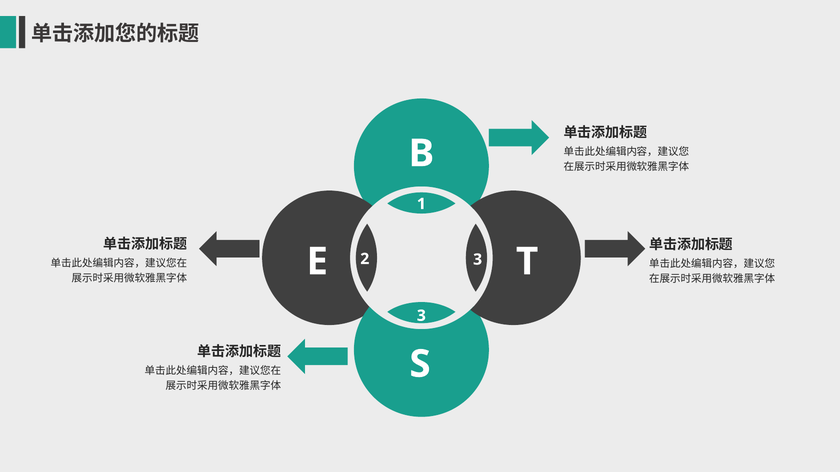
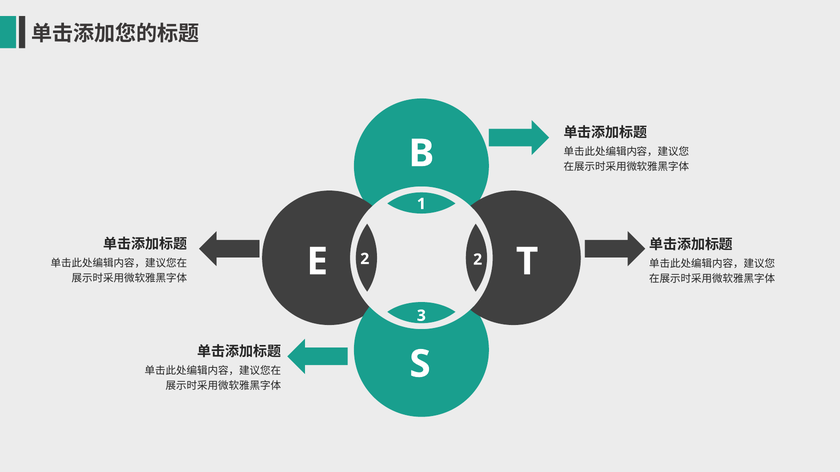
2 3: 3 -> 2 (478, 260)
